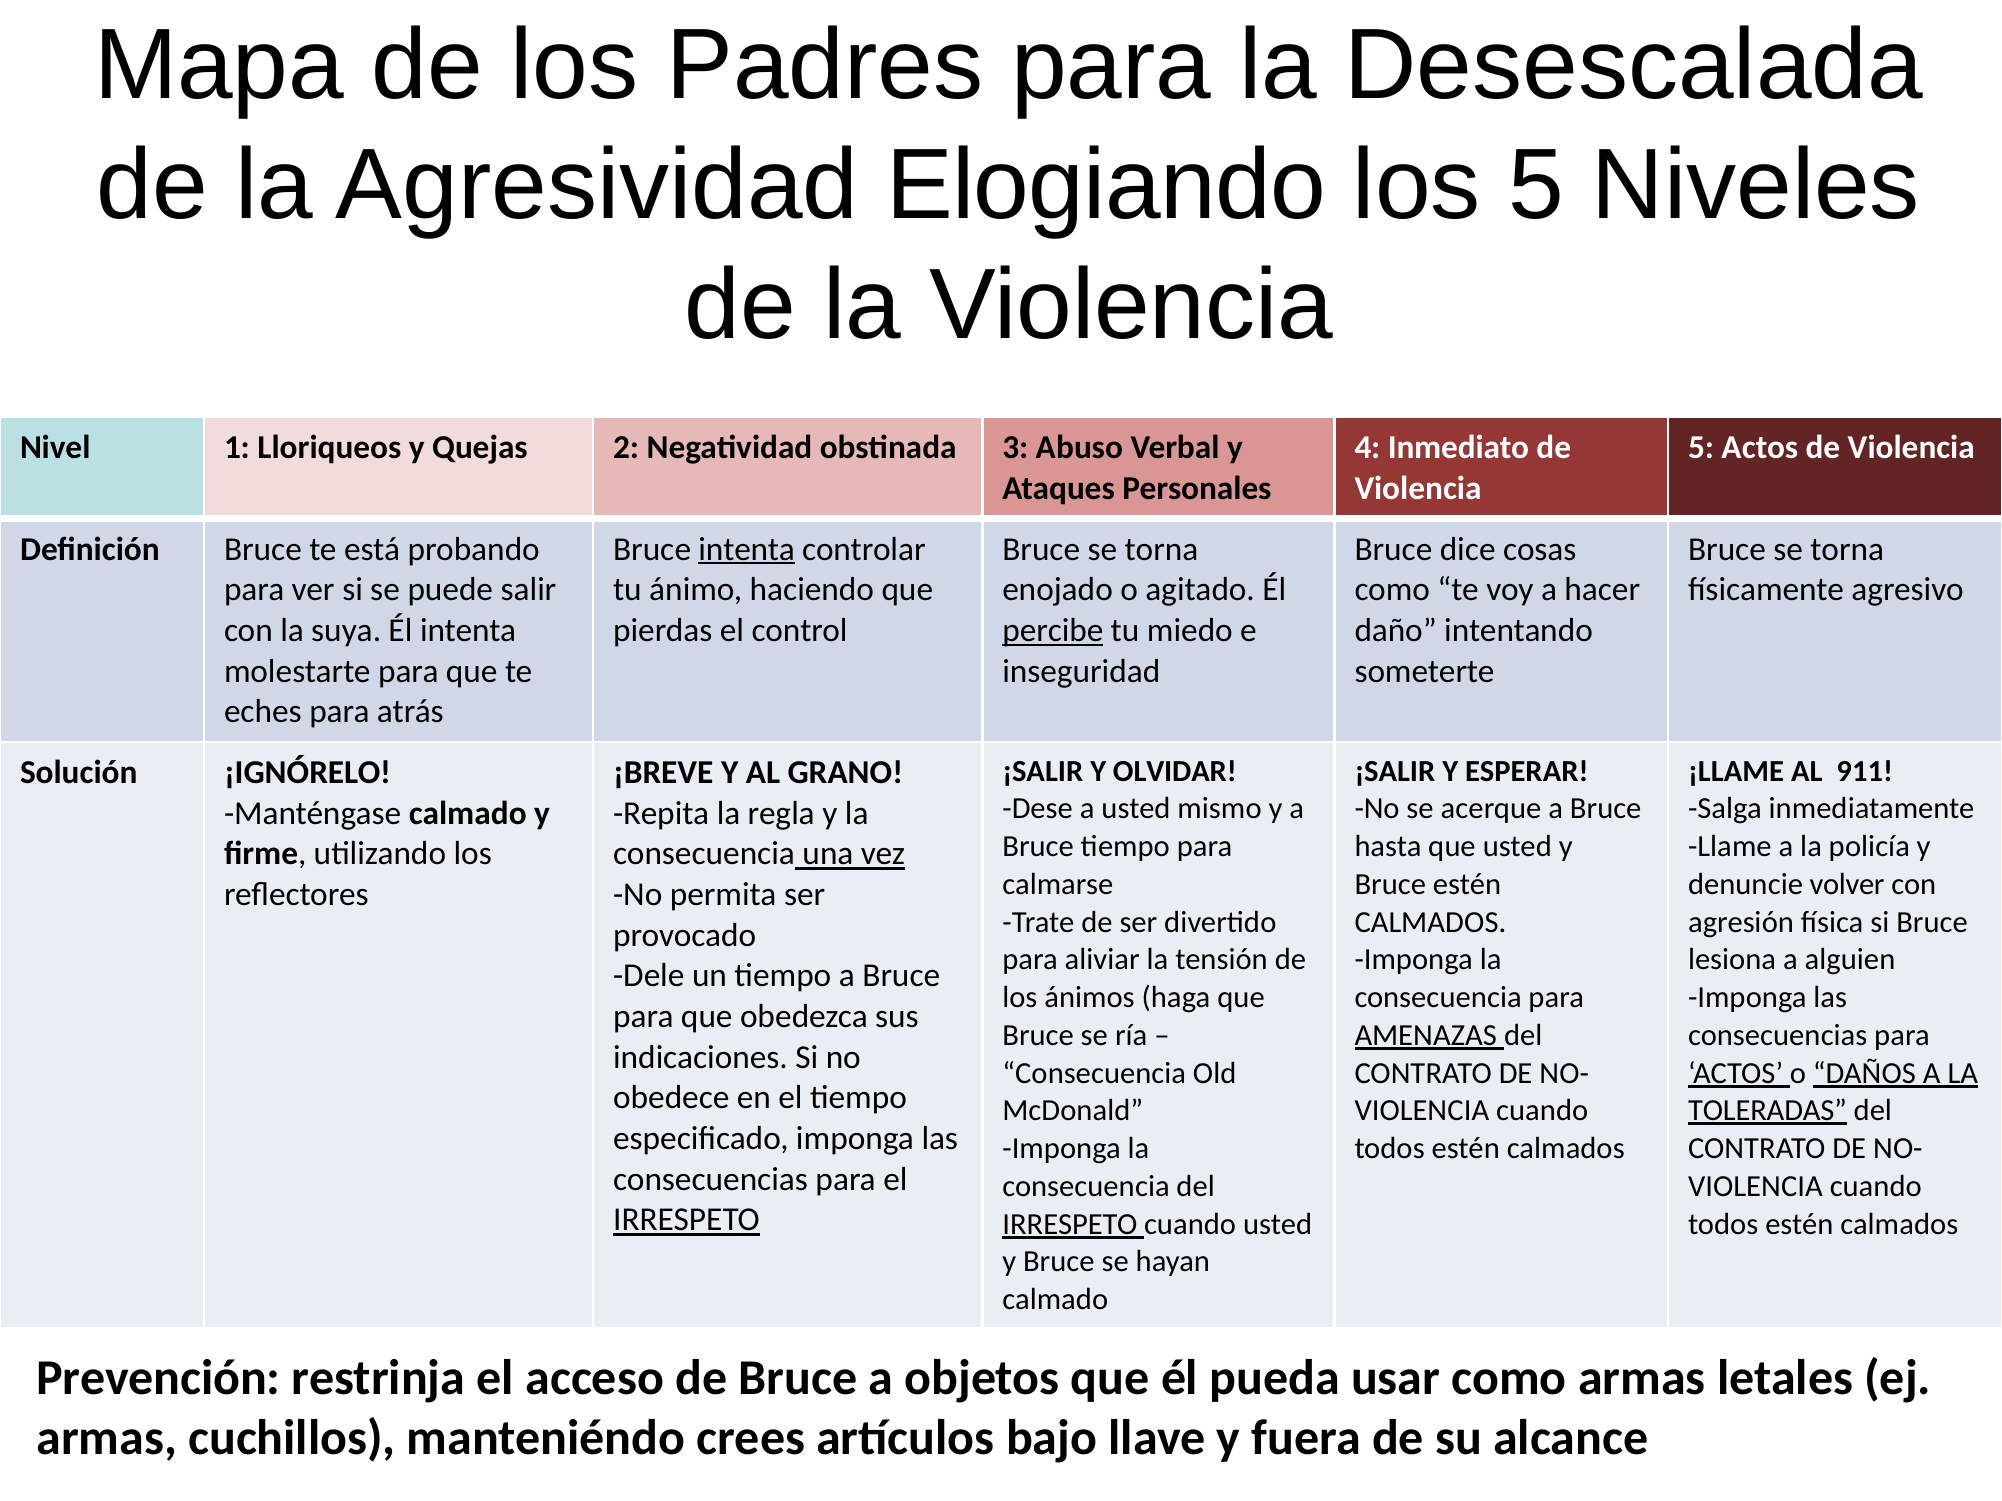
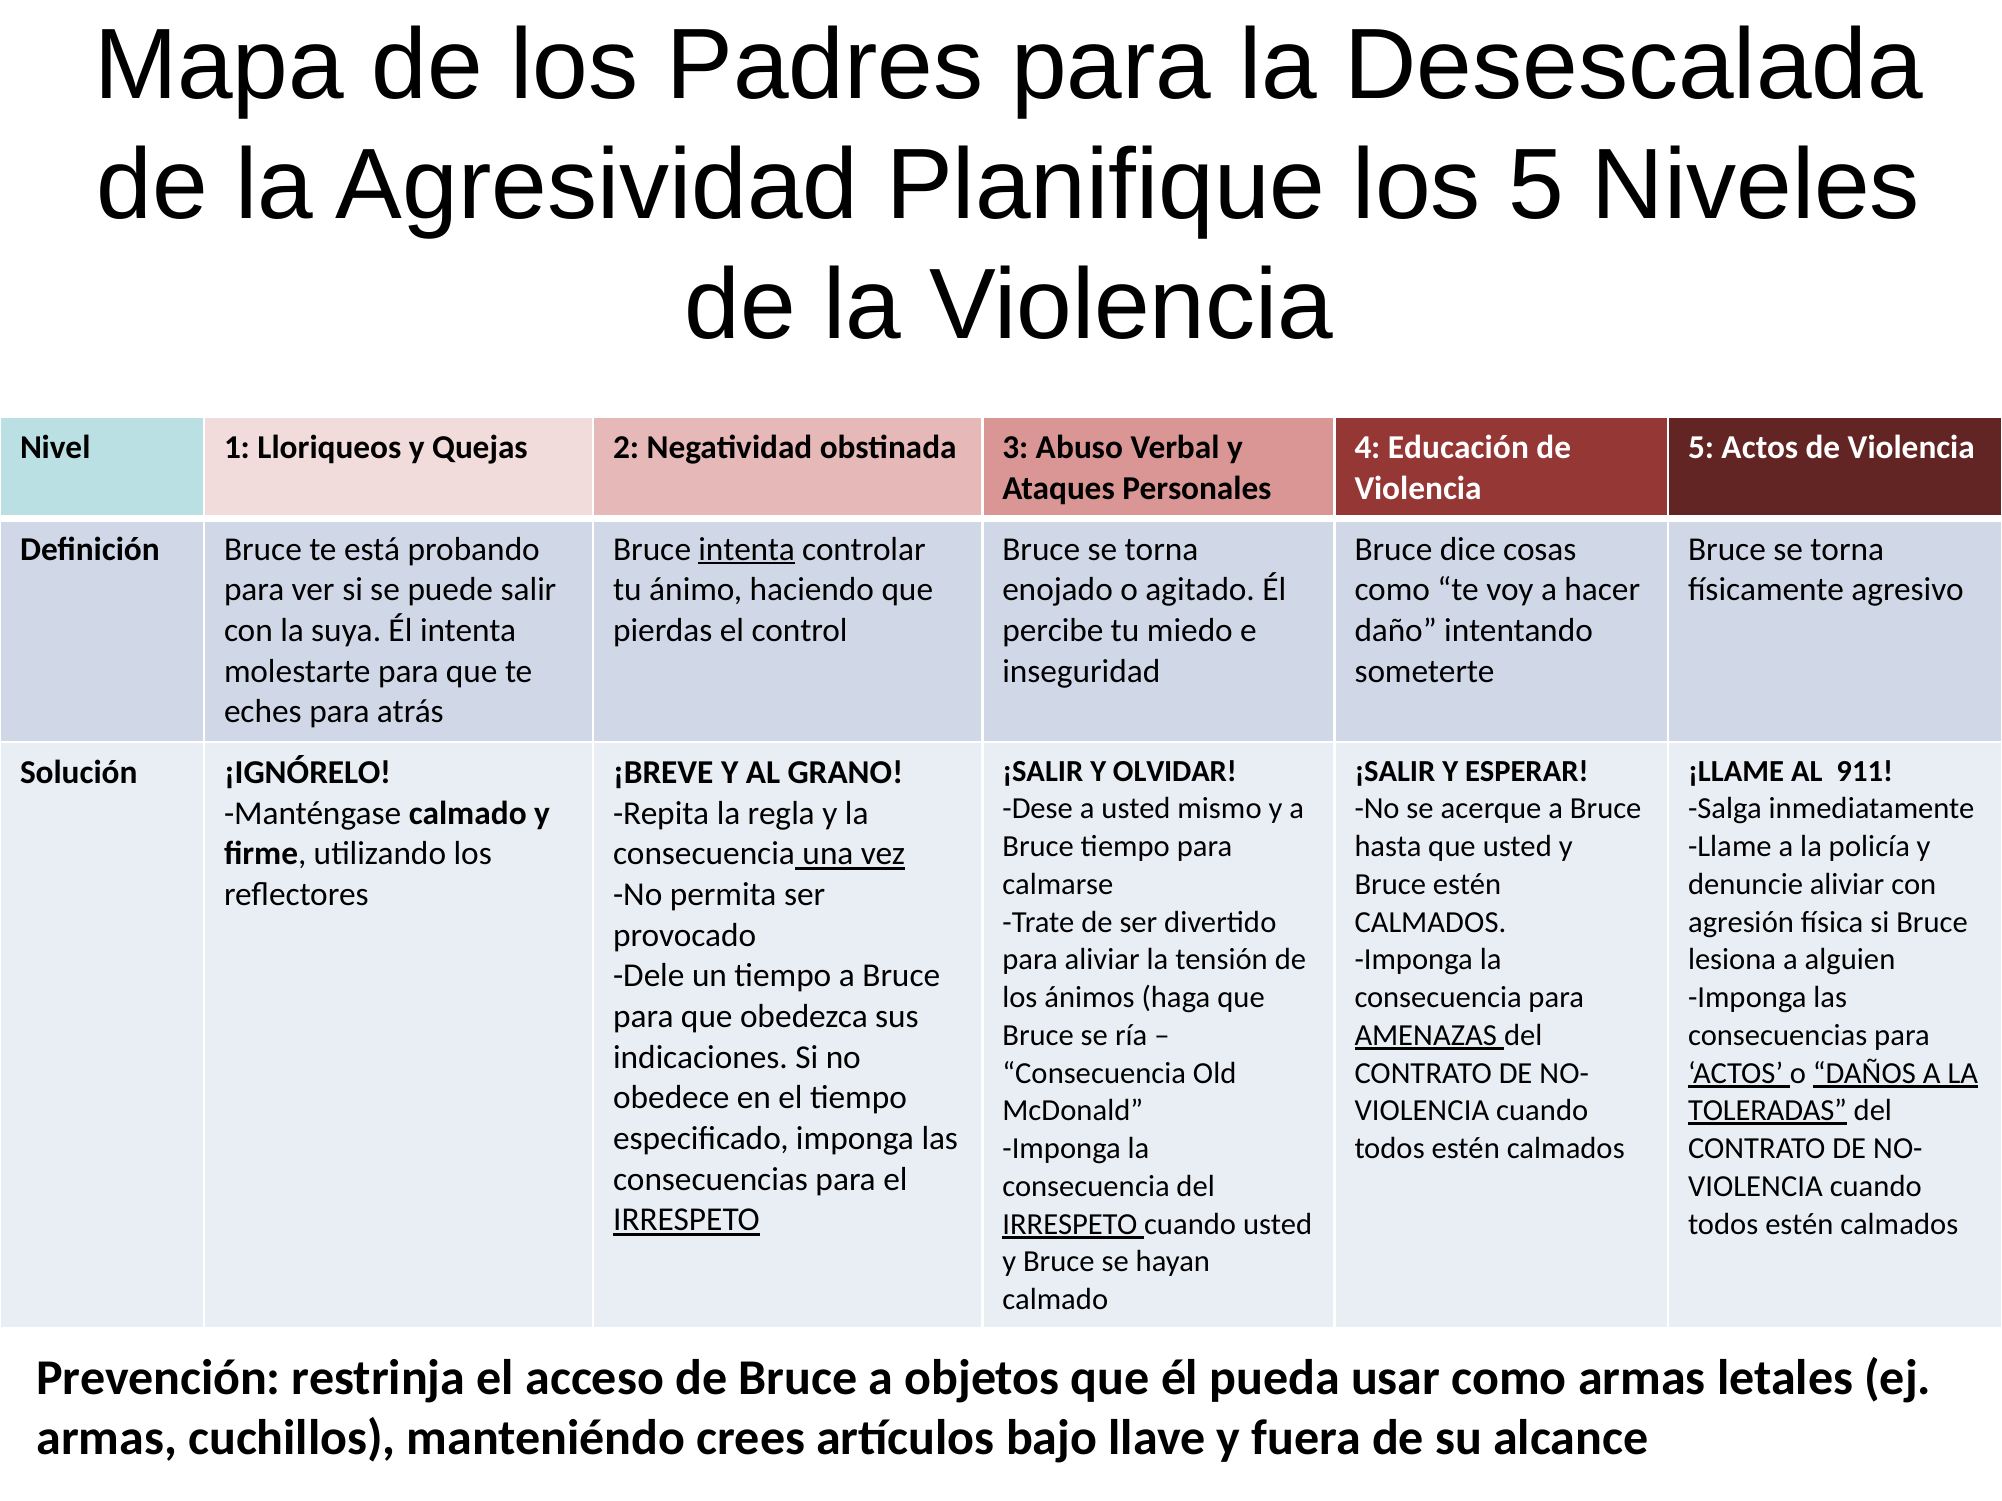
Elogiando: Elogiando -> Planifique (1106, 185)
Inmediato: Inmediato -> Educación (1458, 448)
percibe underline: present -> none (1053, 631)
denuncie volver: volver -> aliviar (1847, 885)
